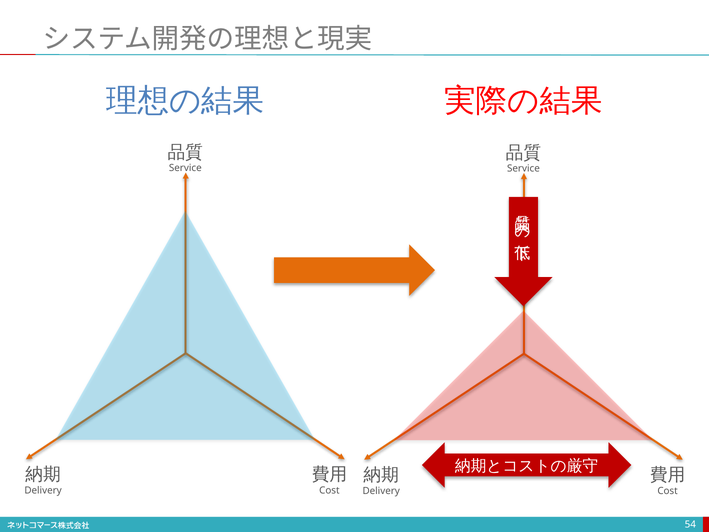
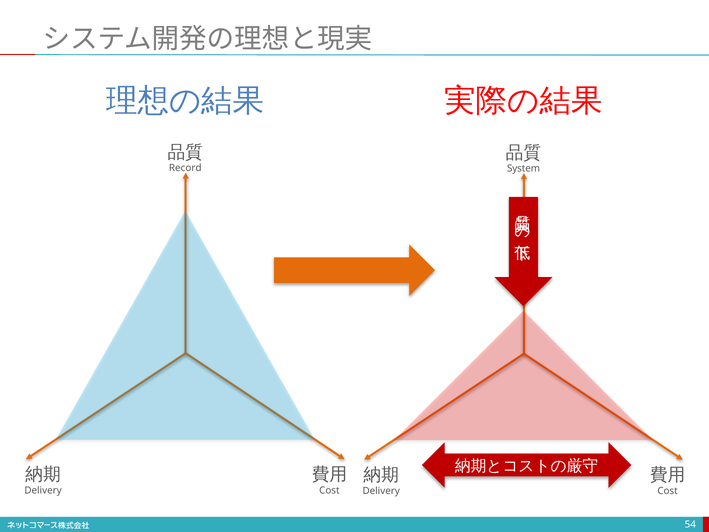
Service: Service -> Record (185, 168)
Service: Service -> System (523, 169)
